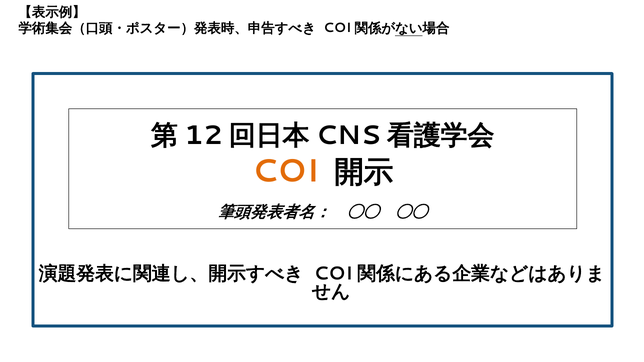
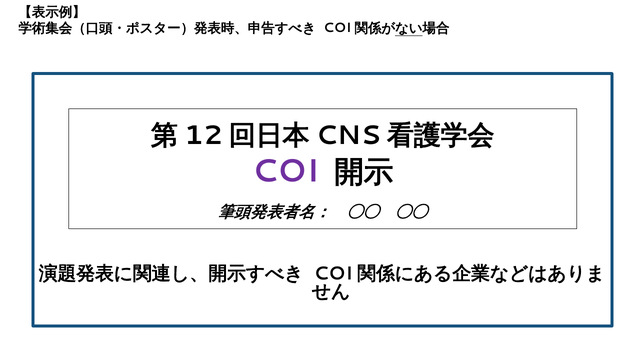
COI colour: orange -> purple (286, 171)
